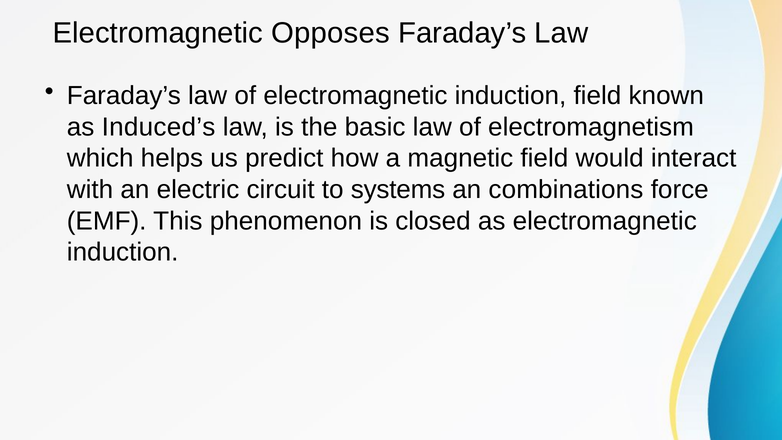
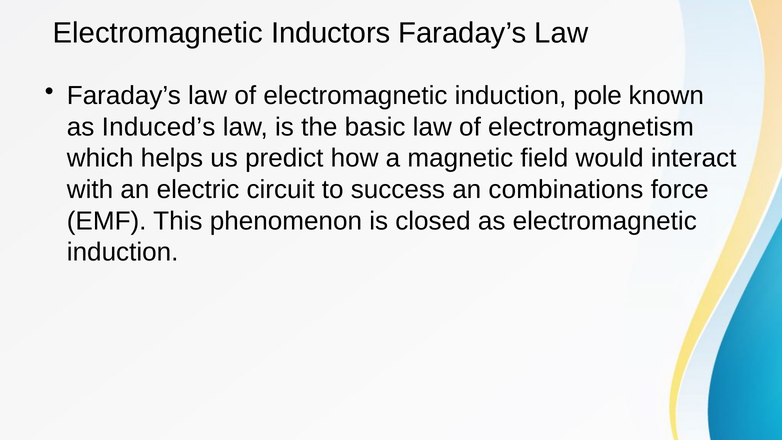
Opposes: Opposes -> Inductors (331, 33)
induction field: field -> pole (598, 96)
systems: systems -> success (398, 190)
